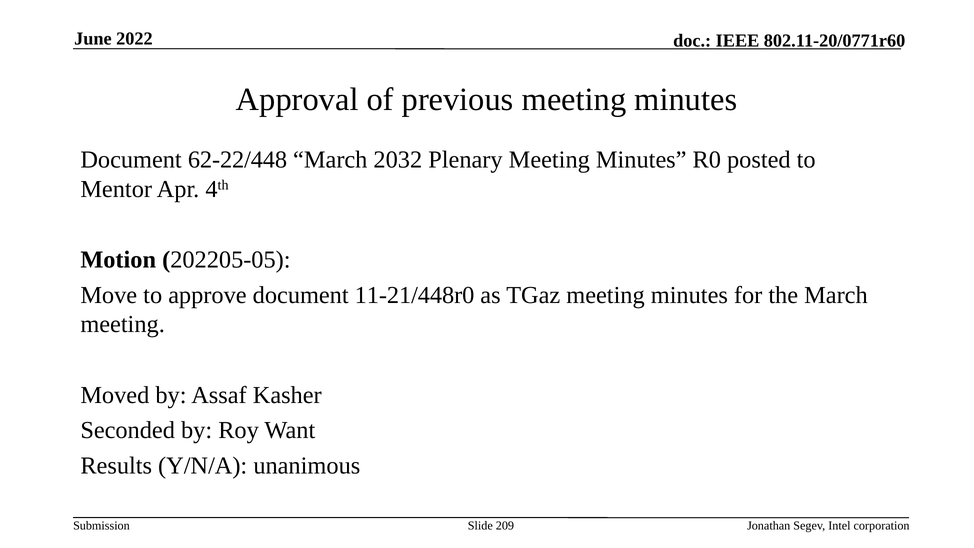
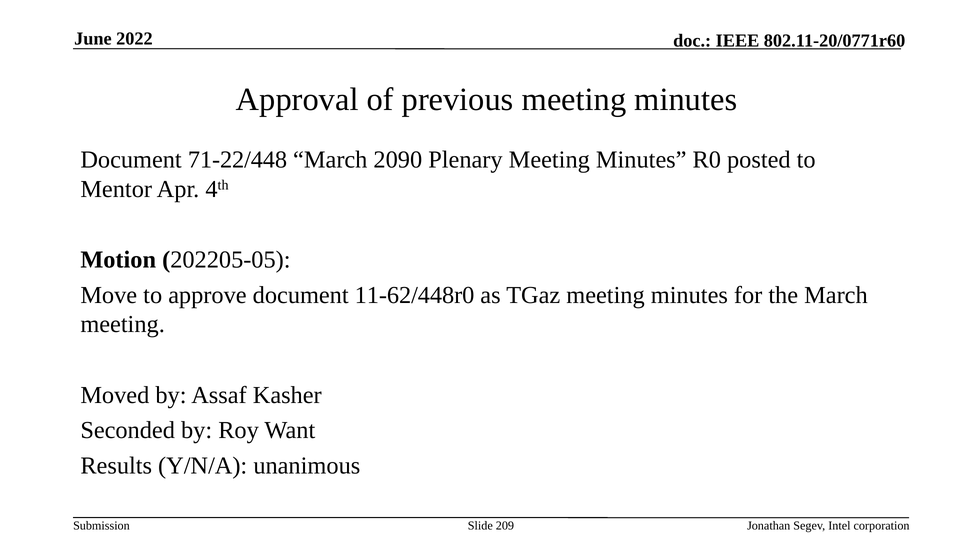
62-22/448: 62-22/448 -> 71-22/448 (237, 160)
2032: 2032 -> 2090 (398, 160)
11-21/448r0: 11-21/448r0 -> 11-62/448r0 (415, 295)
